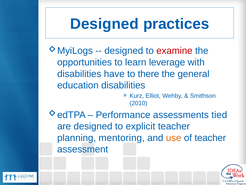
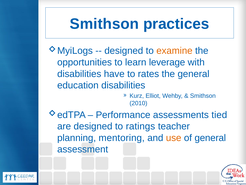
Designed: Designed -> Smithson (104, 24)
examine colour: red -> orange (174, 51)
there: there -> rates (148, 74)
explicit: explicit -> ratings (140, 126)
of teacher: teacher -> general (210, 138)
